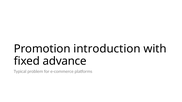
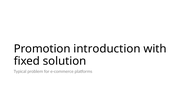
advance: advance -> solution (65, 61)
